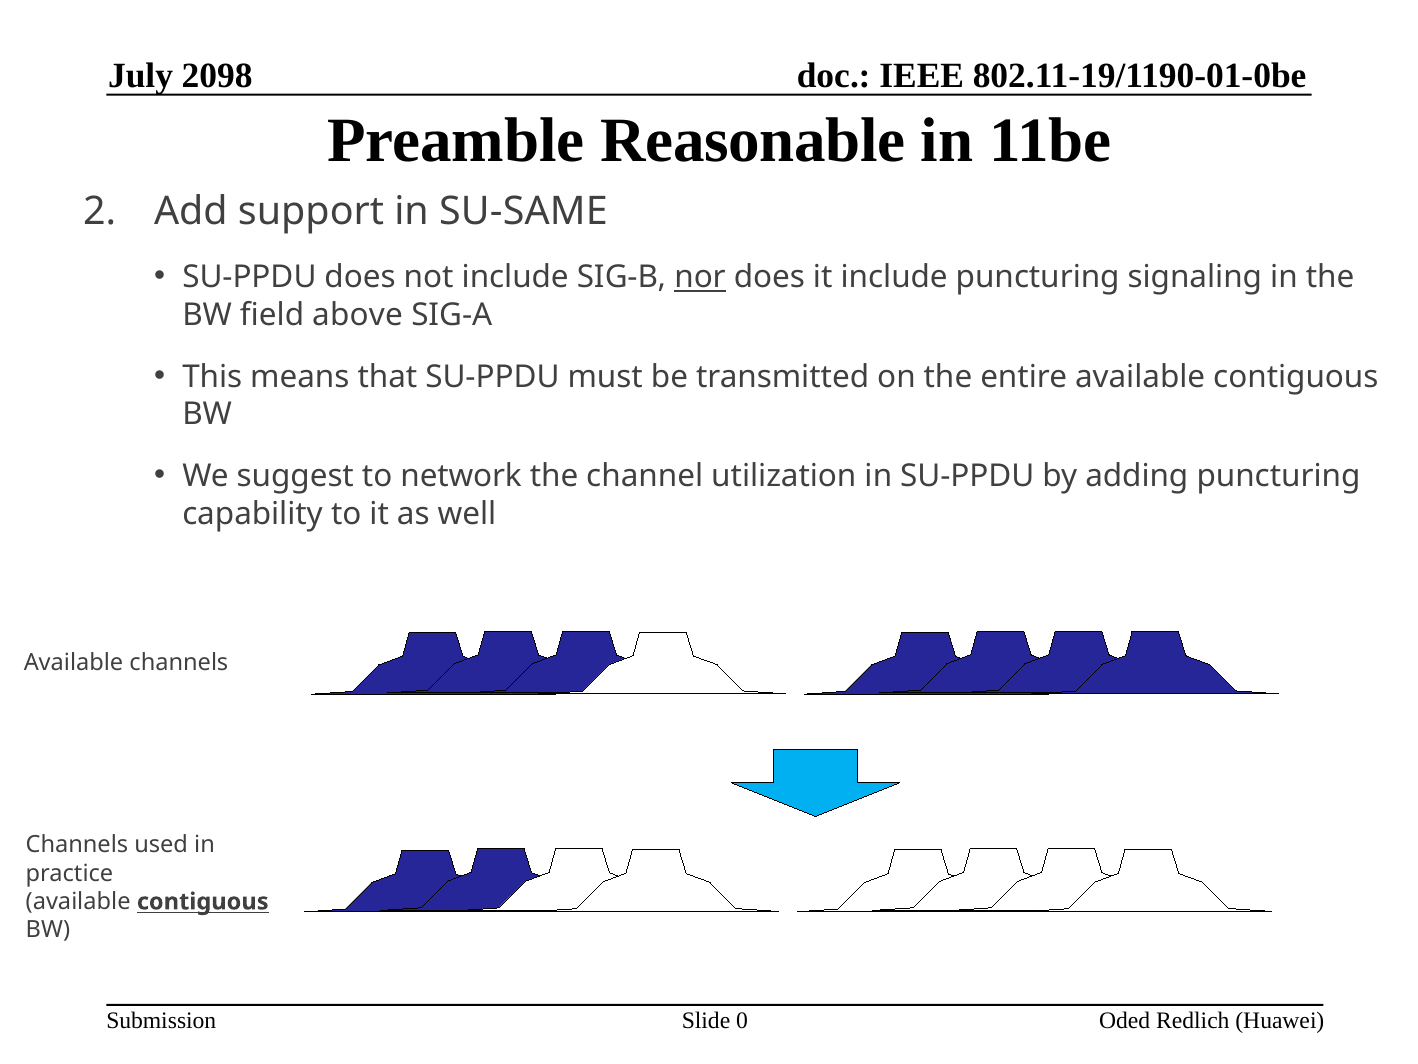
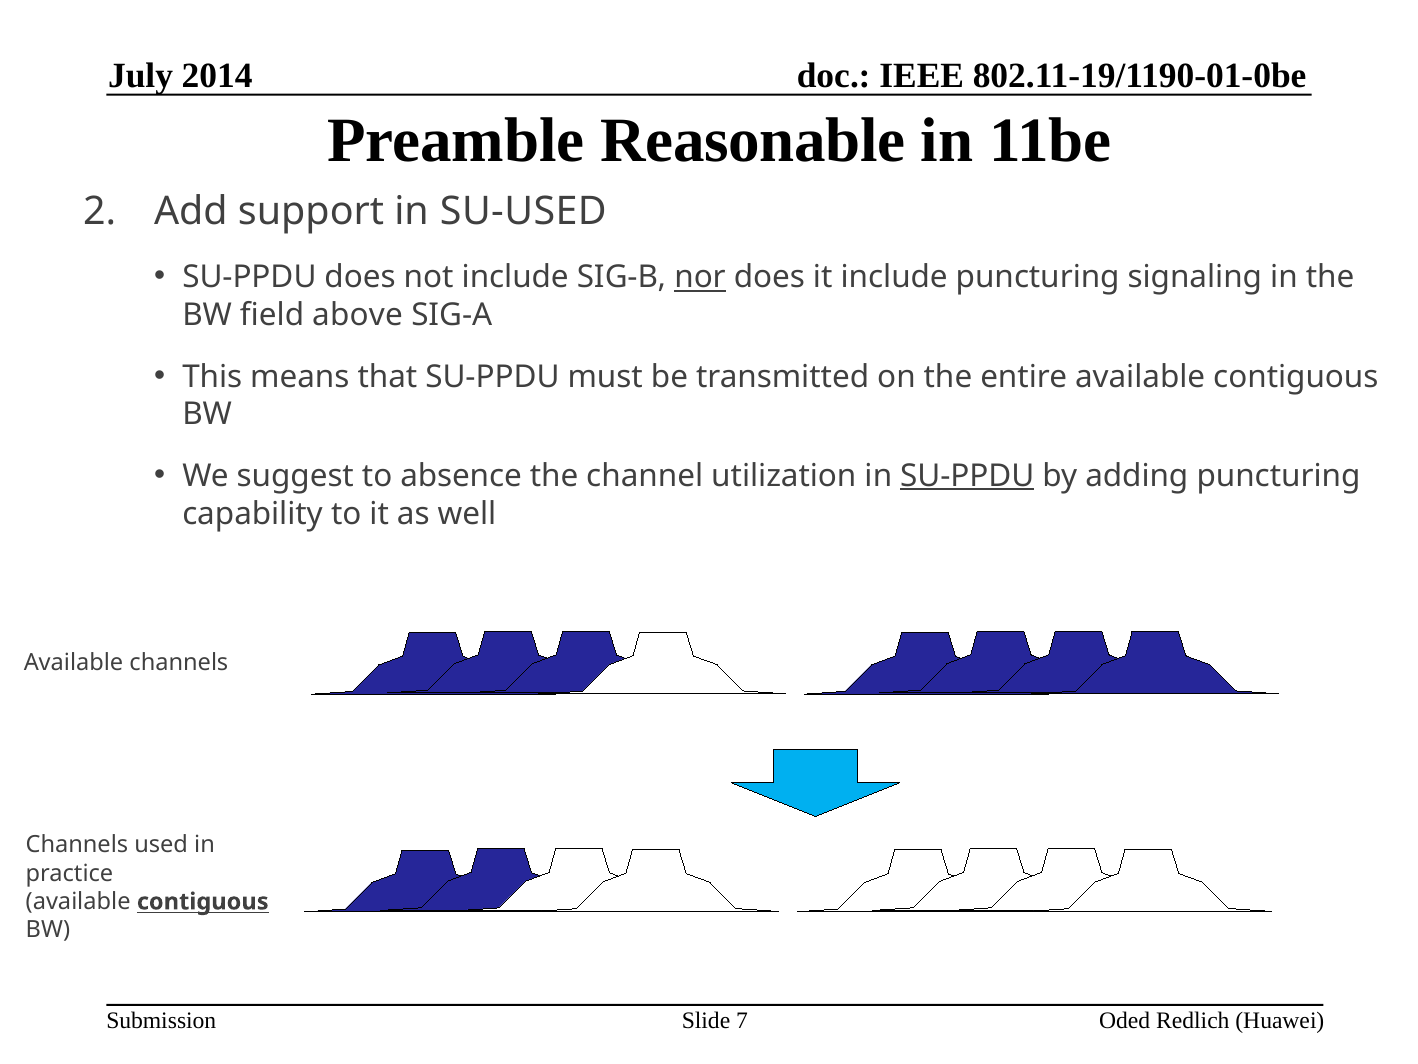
2098: 2098 -> 2014 (217, 76)
SU-SAME: SU-SAME -> SU-USED (523, 212)
network: network -> absence (461, 476)
SU-PPDU underline: none -> present (967, 476)
0: 0 -> 7 (742, 1020)
